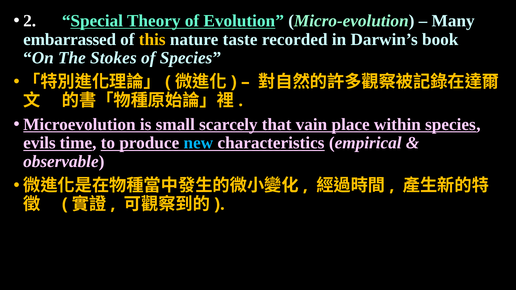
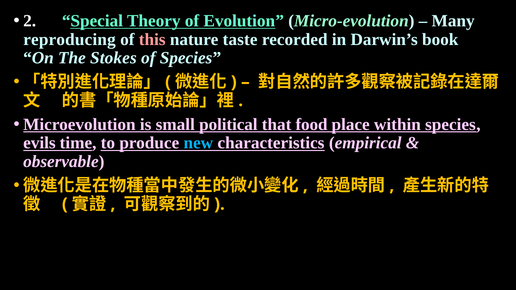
embarrassed: embarrassed -> reproducing (69, 39)
this colour: yellow -> pink (152, 39)
scarcely: scarcely -> political (228, 125)
vain: vain -> food (312, 125)
